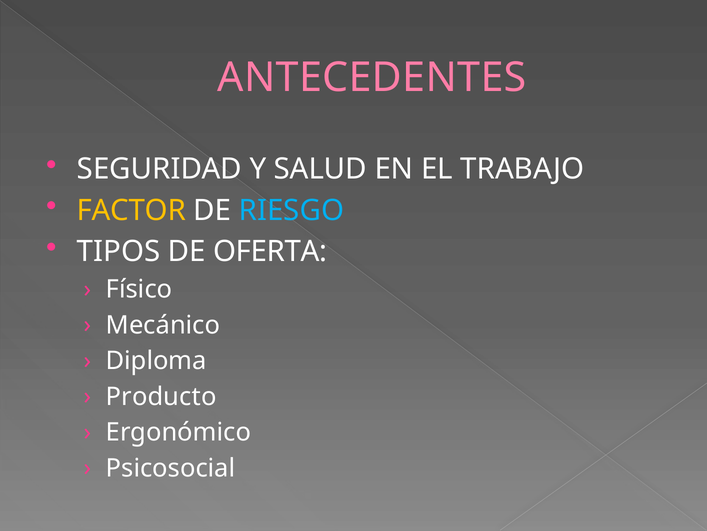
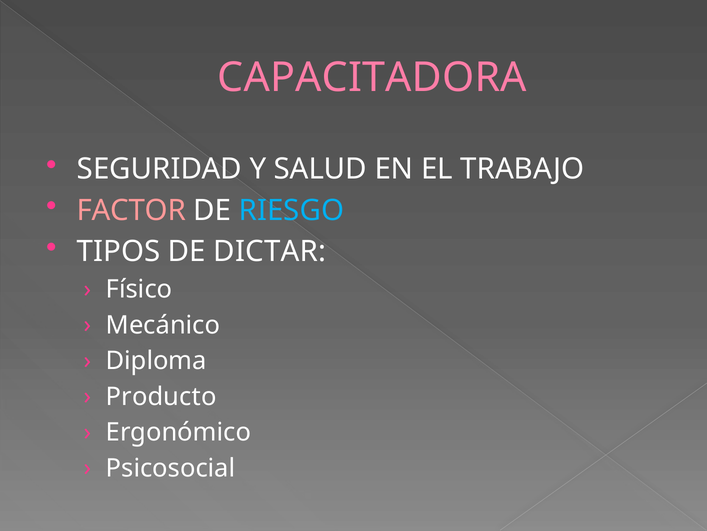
ANTECEDENTES: ANTECEDENTES -> CAPACITADORA (372, 78)
FACTOR colour: yellow -> pink (131, 210)
OFERTA: OFERTA -> DICTAR (270, 251)
